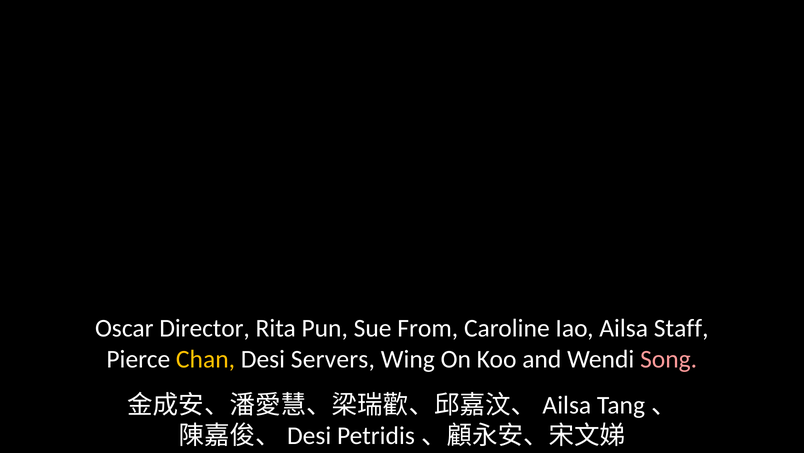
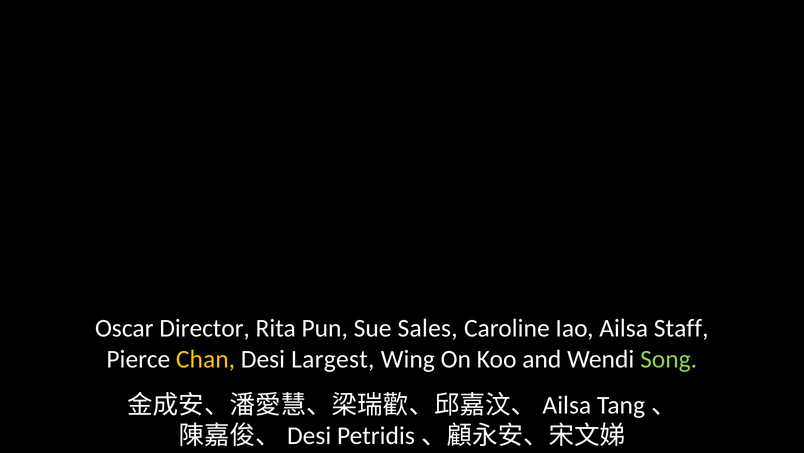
From: From -> Sales (428, 328)
Servers: Servers -> Largest (333, 359)
Song colour: pink -> light green (669, 359)
